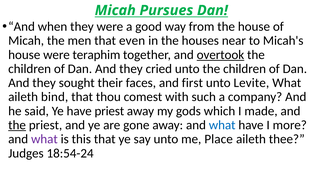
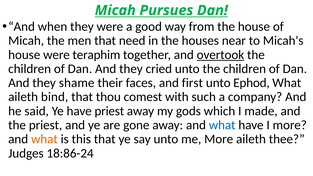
even: even -> need (132, 41)
sought: sought -> shame (77, 83)
Levite: Levite -> Ephod (251, 83)
the underline: present -> none (17, 125)
what colour: purple -> orange (44, 139)
me Place: Place -> More (219, 139)
18:54-24: 18:54-24 -> 18:86-24 (70, 153)
